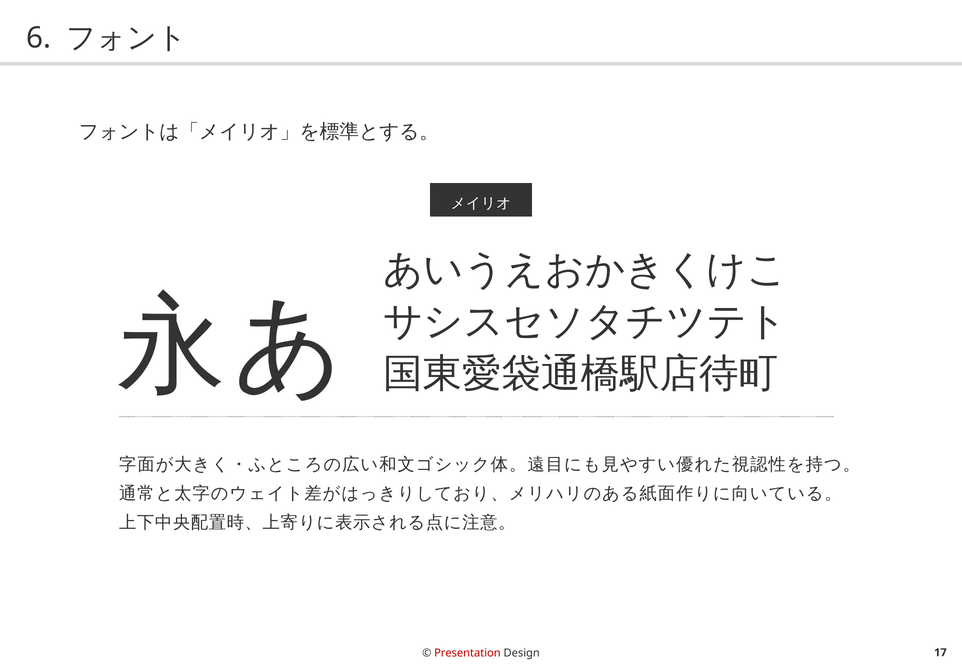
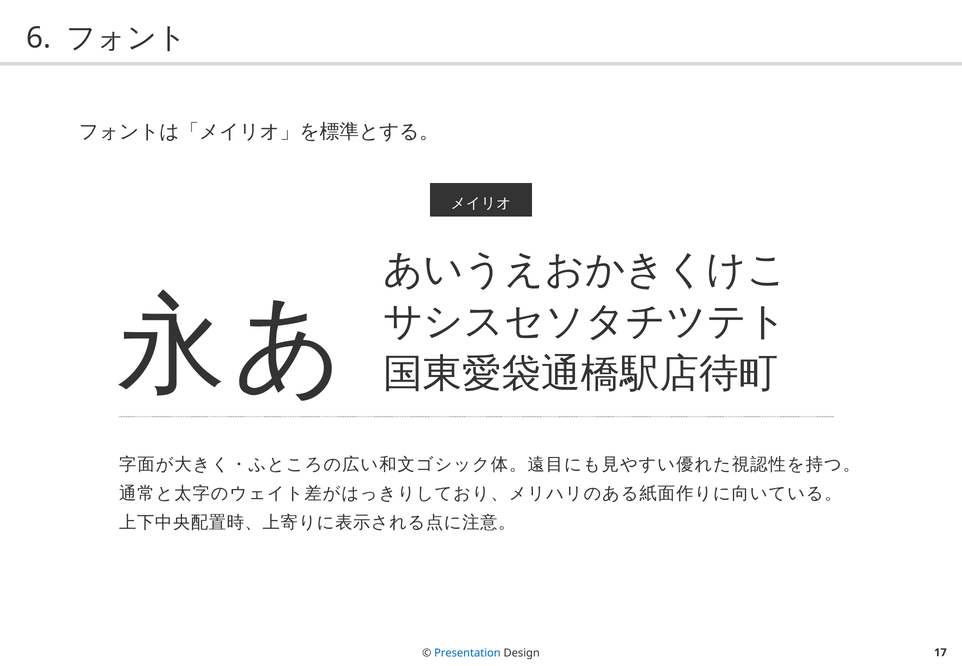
Presentation colour: red -> blue (467, 653)
